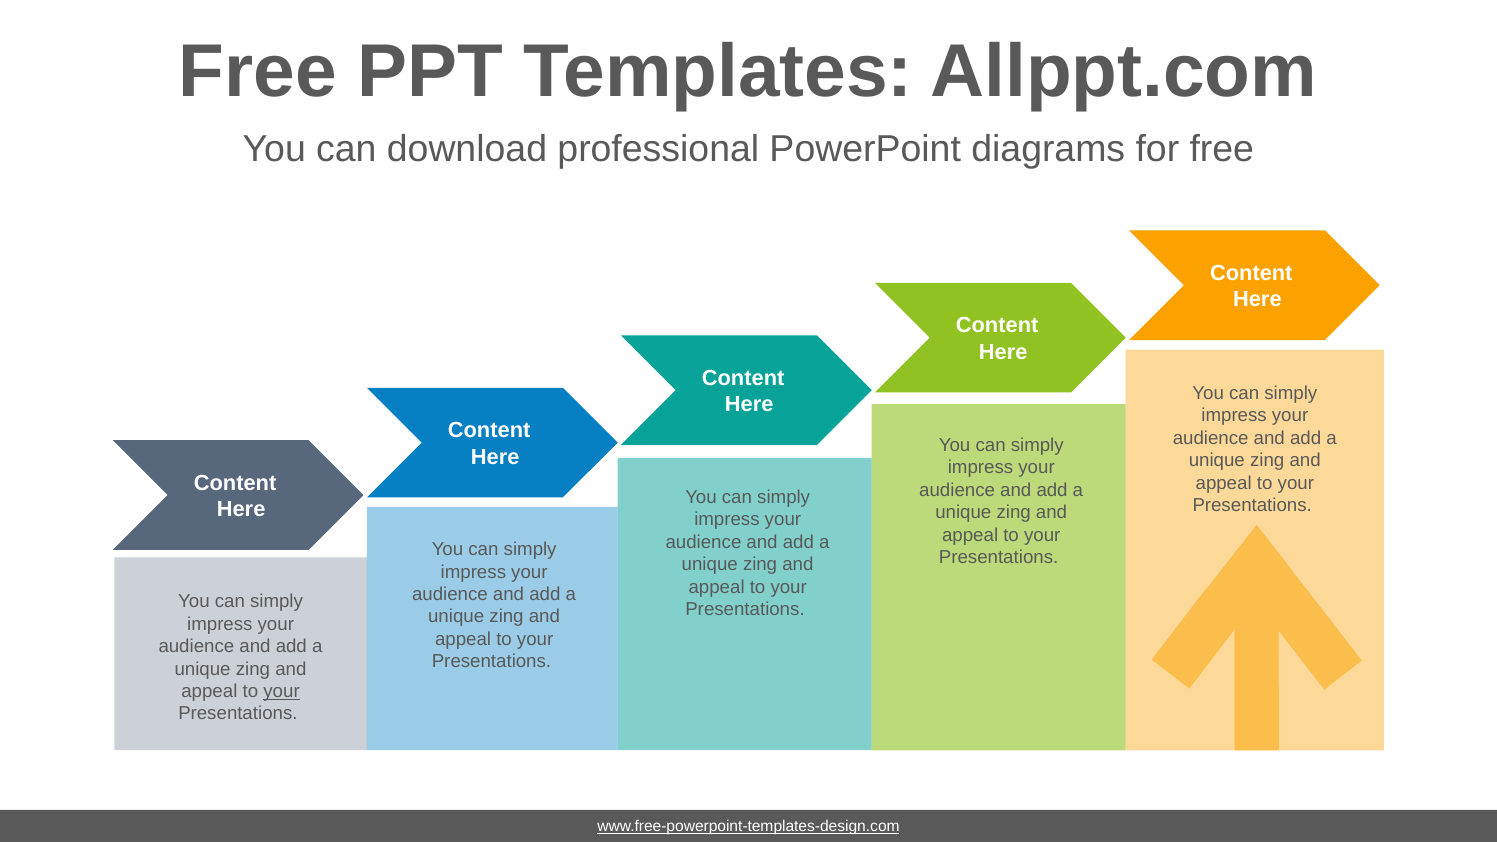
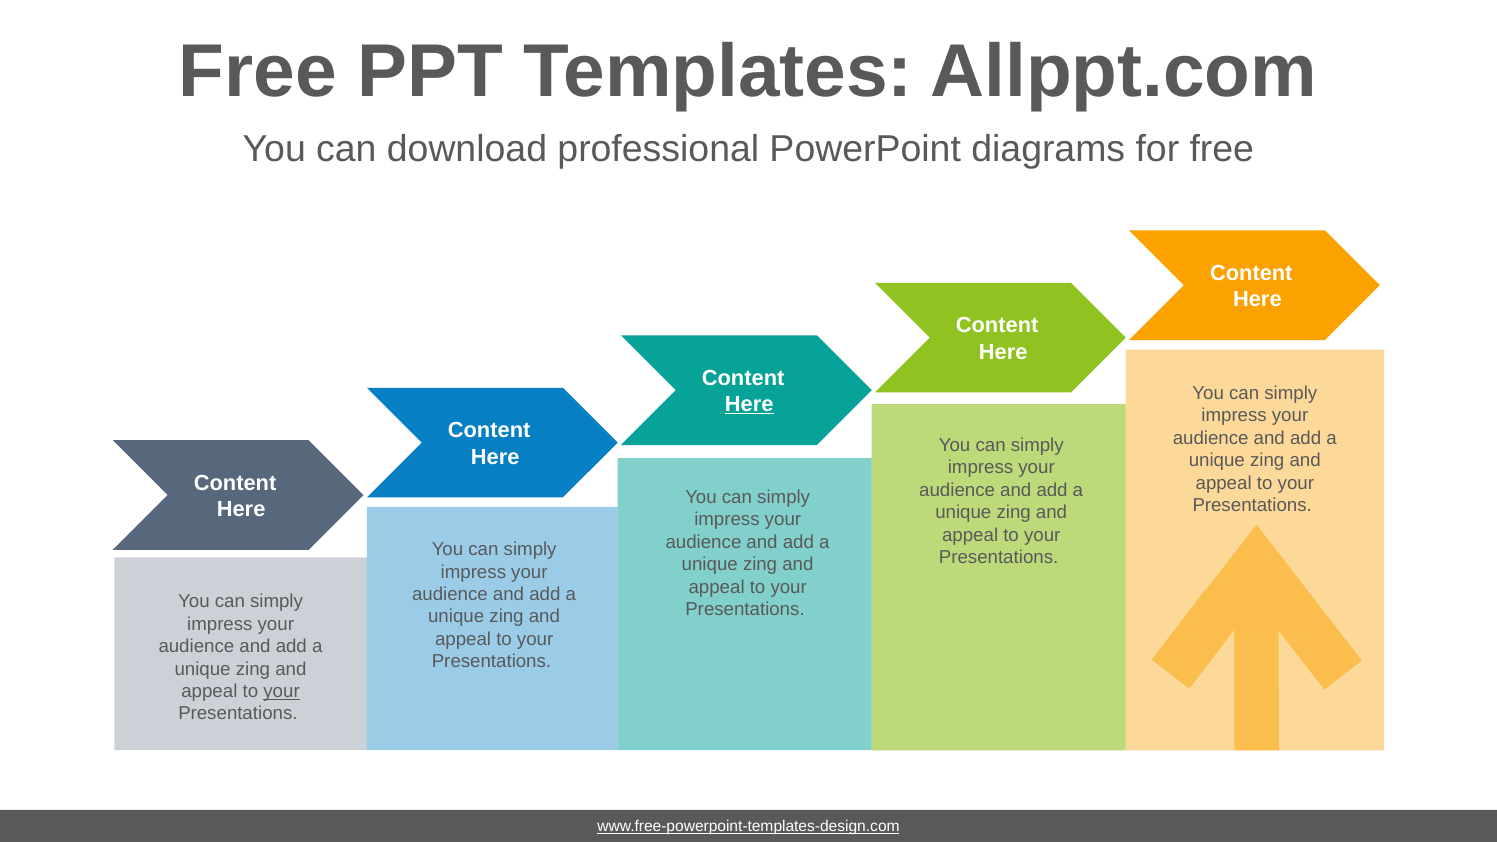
Here underline: none -> present (749, 404)
